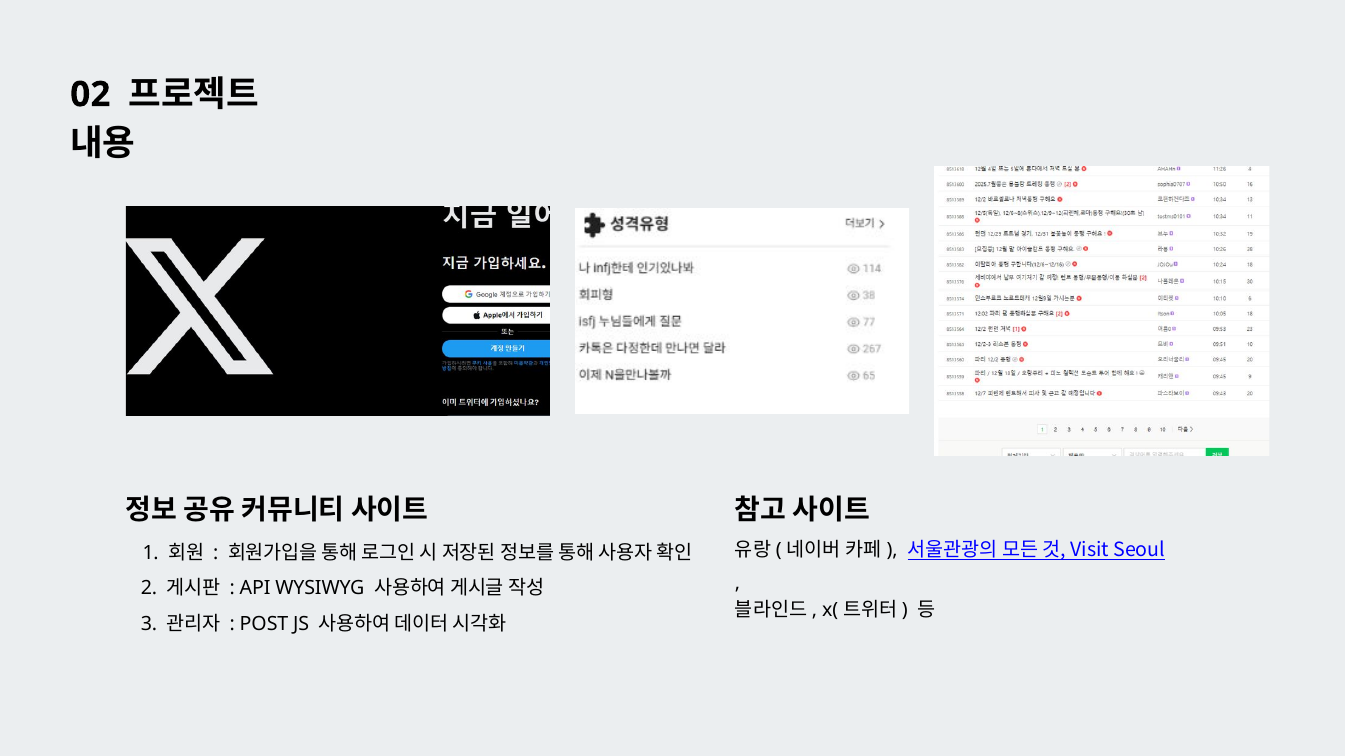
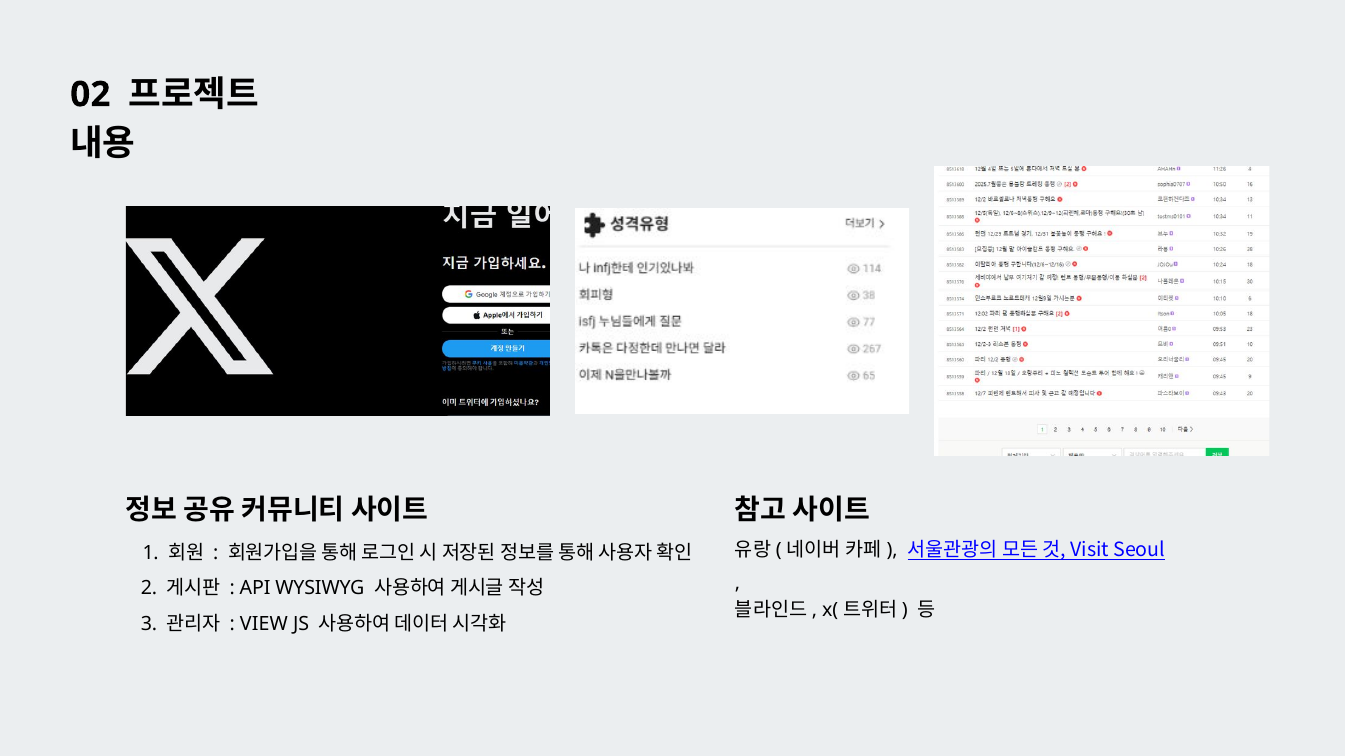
POST: POST -> VIEW (264, 624)
